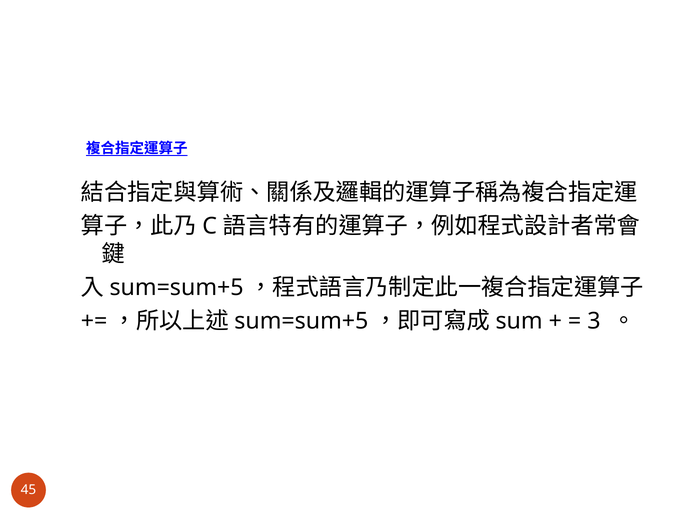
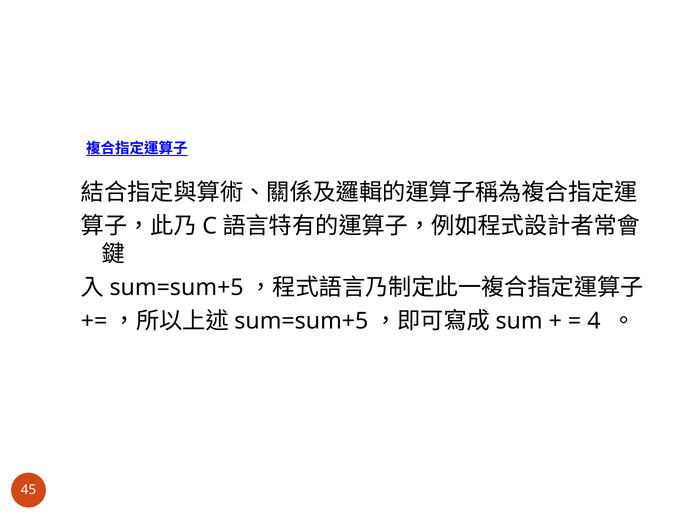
3: 3 -> 4 (594, 321)
